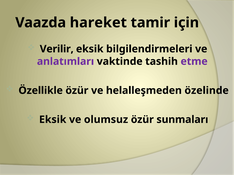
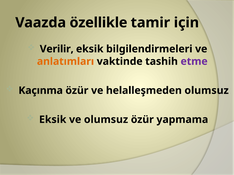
hareket: hareket -> özellikle (98, 23)
anlatımları colour: purple -> orange (65, 62)
Özellikle: Özellikle -> Kaçınma (41, 91)
helalleşmeden özelinde: özelinde -> olumsuz (207, 91)
sunmaları: sunmaları -> yapmama (182, 120)
